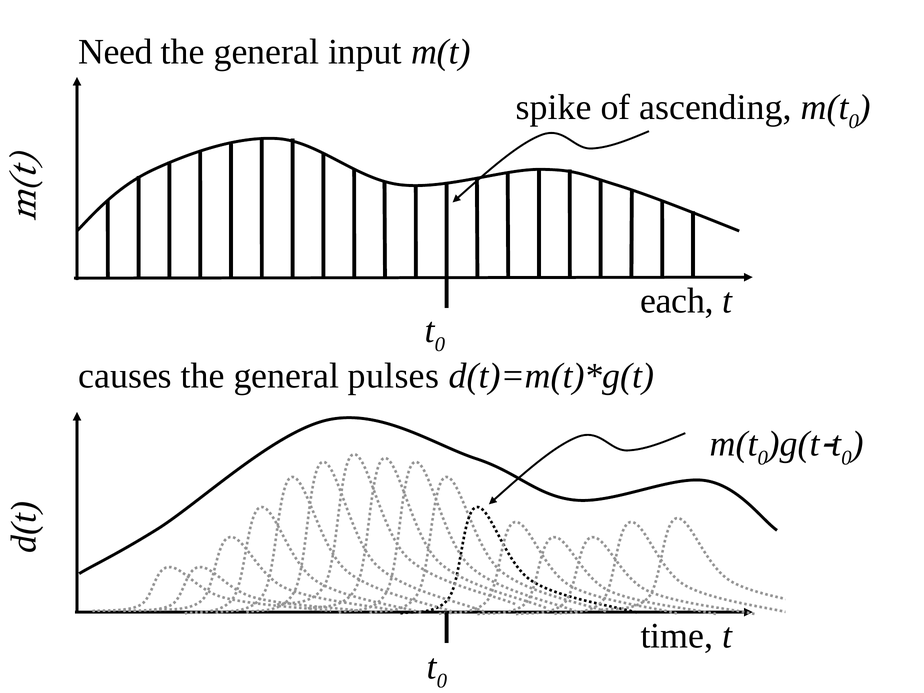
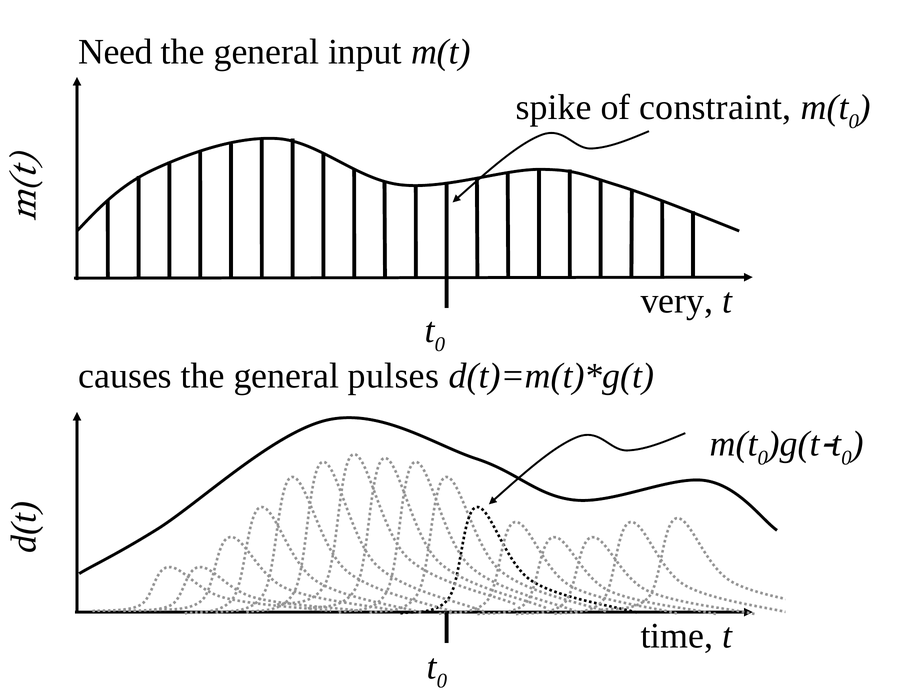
ascending: ascending -> constraint (715, 107)
each: each -> very (677, 301)
